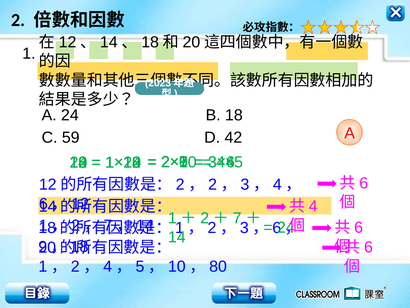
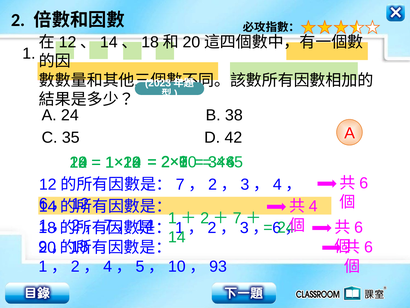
B 18: 18 -> 38 (234, 115)
59: 59 -> 35 (71, 137)
2: 2 -> 7 (180, 184)
80: 80 -> 93 (218, 266)
